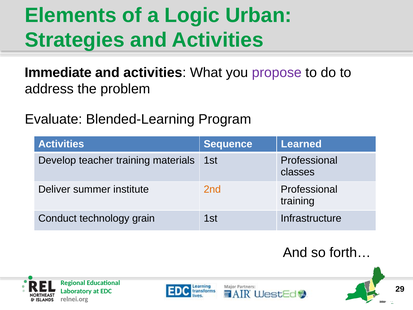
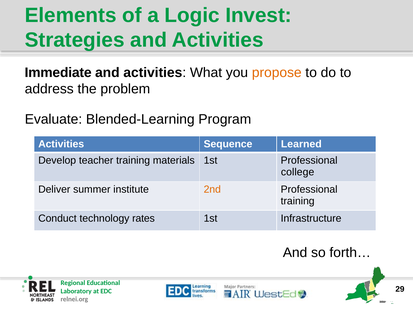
Urban: Urban -> Invest (259, 15)
propose colour: purple -> orange (277, 72)
classes: classes -> college (298, 172)
grain: grain -> rates (144, 218)
